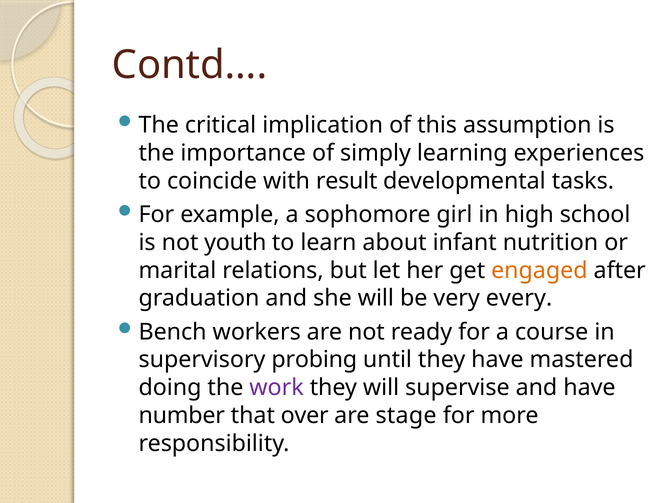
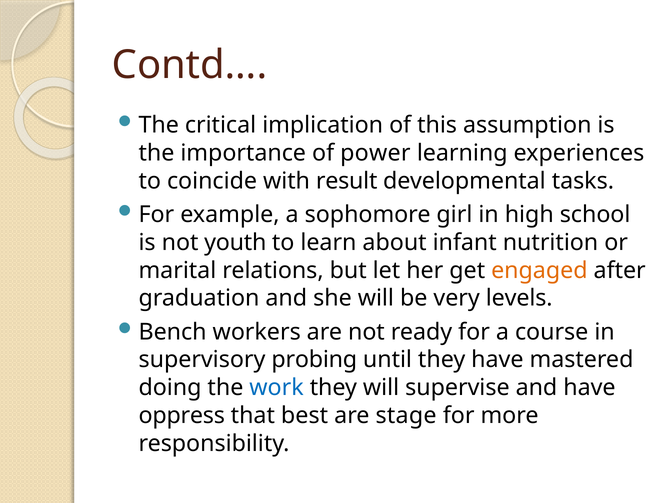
simply: simply -> power (375, 153)
every: every -> levels (519, 298)
work colour: purple -> blue (277, 387)
number: number -> oppress (182, 415)
over: over -> best (305, 415)
